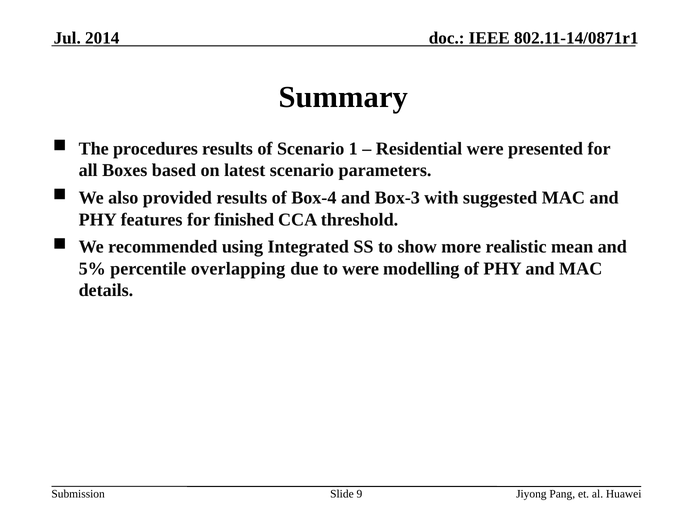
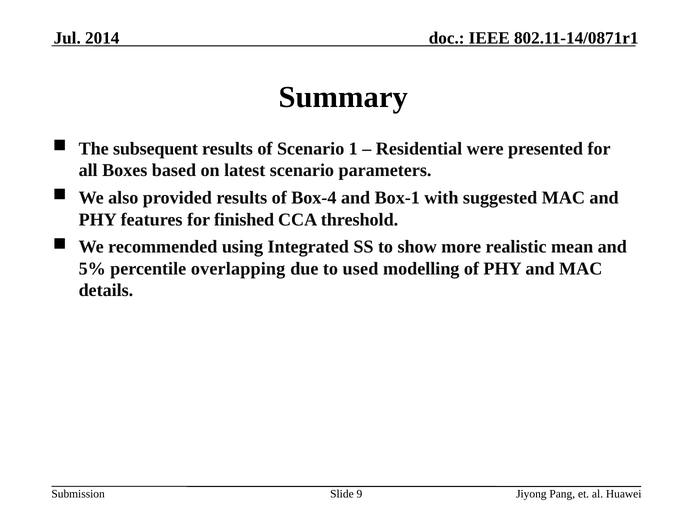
procedures: procedures -> subsequent (155, 149)
Box-3: Box-3 -> Box-1 (397, 198)
to were: were -> used (360, 269)
